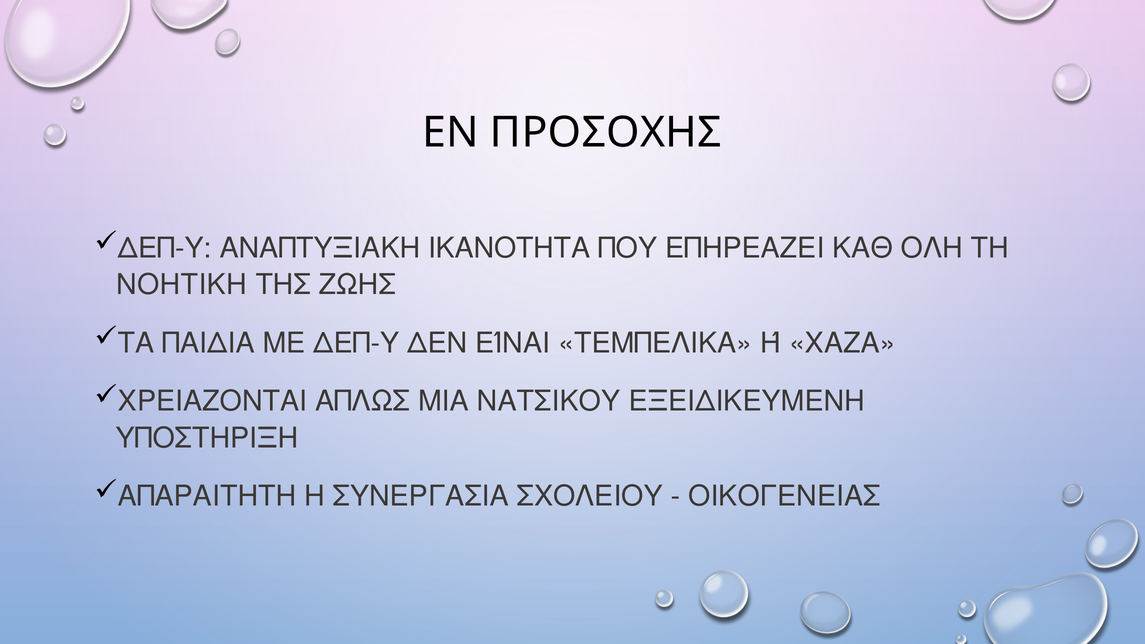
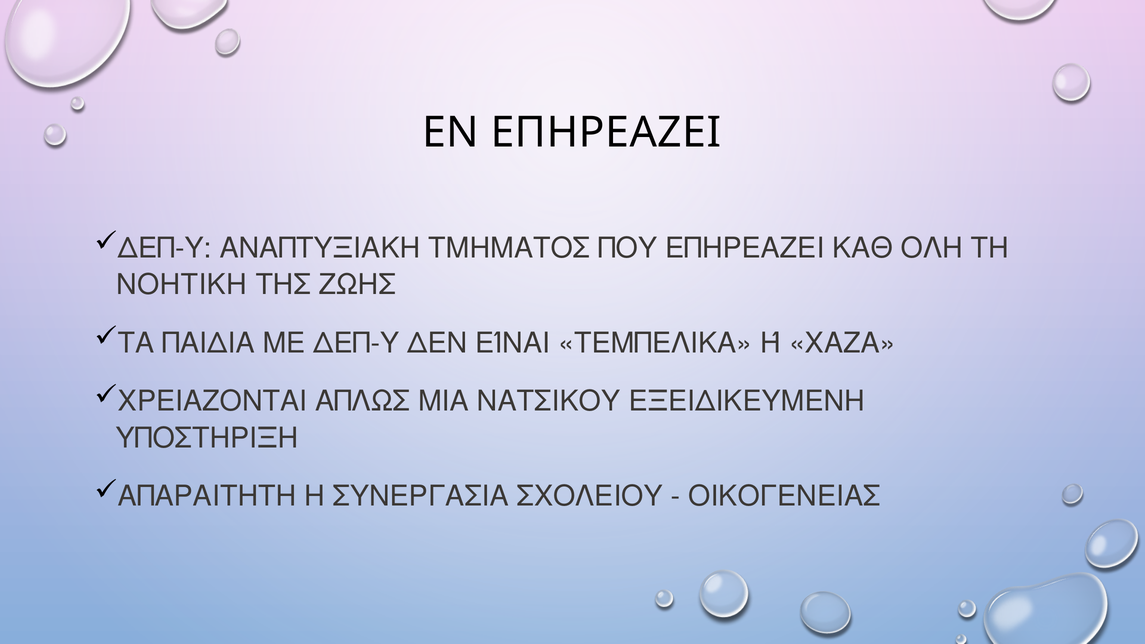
ΕΝ ΠΡΟΣΟΧΗΣ: ΠΡΟΣΟΧΗΣ -> ΕΠΗΡΕΑΖΕΙ (606, 133)
ΙΚΑΝΟΤΗΤΑ: ΙΚΑΝΟΤΗΤΑ -> ΤΜΗΜΑΤΟΣ (509, 248)
